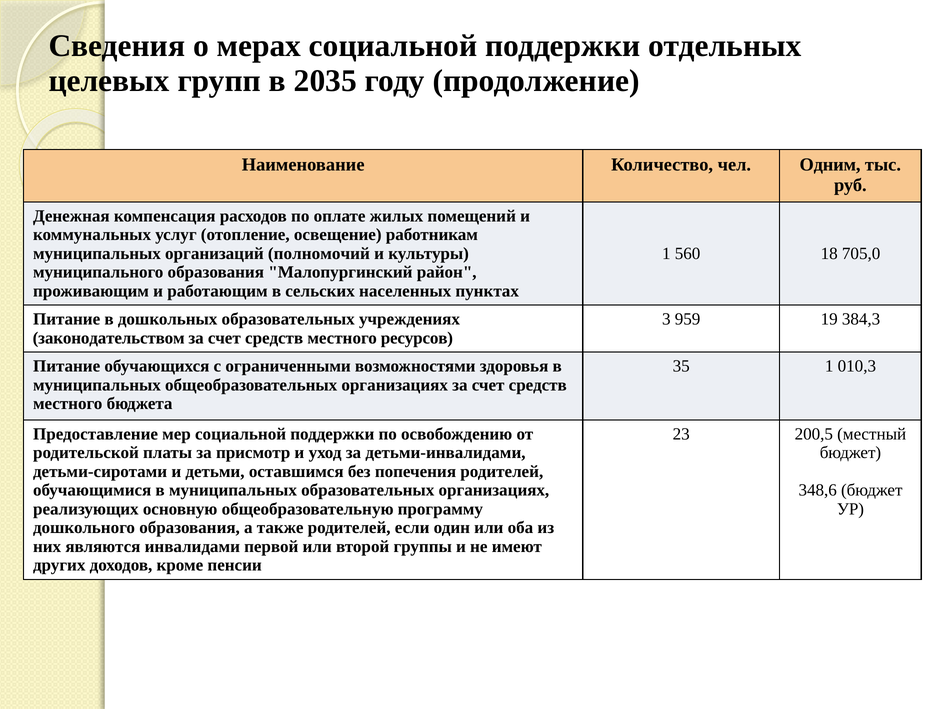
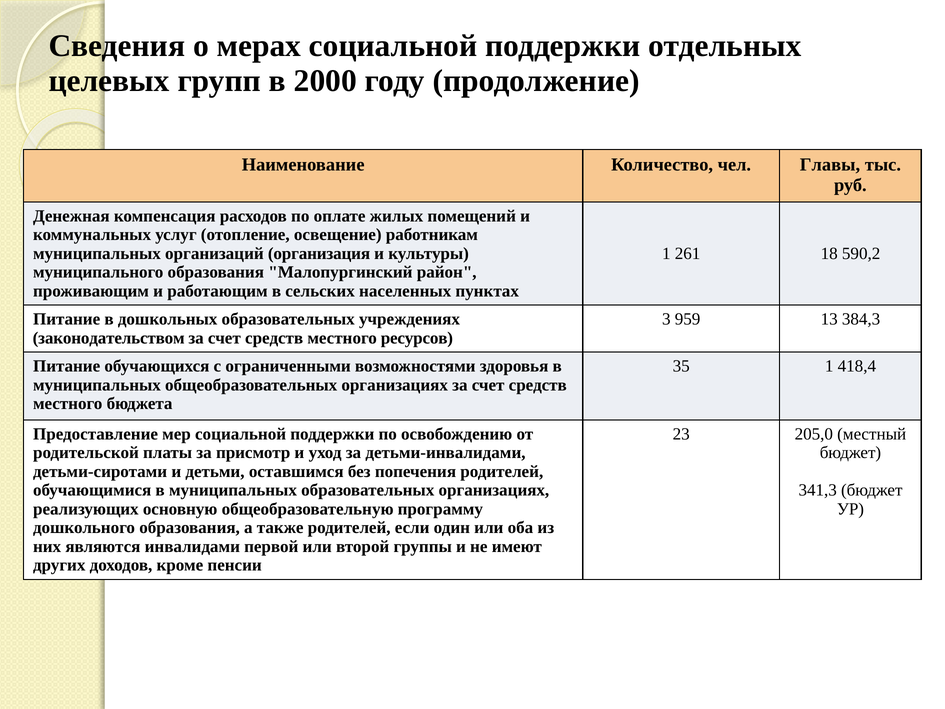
2035: 2035 -> 2000 (325, 81)
Одним: Одним -> Главы (830, 165)
полномочий: полномочий -> организация (319, 253)
560: 560 -> 261 (688, 253)
705,0: 705,0 -> 590,2 (861, 253)
19: 19 -> 13 (829, 319)
010,3: 010,3 -> 418,4 (857, 366)
200,5: 200,5 -> 205,0 (814, 434)
348,6: 348,6 -> 341,3 (818, 490)
